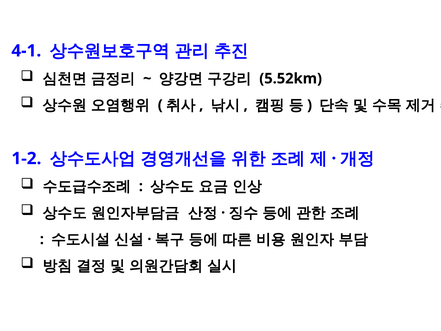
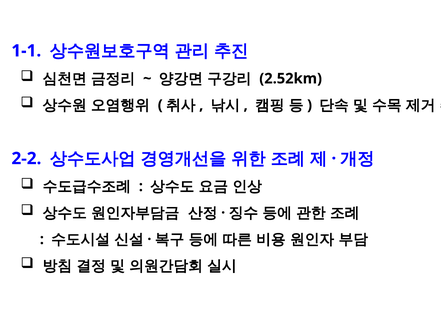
4-1: 4-1 -> 1-1 (26, 51)
5.52km: 5.52km -> 2.52km (291, 79)
1-2: 1-2 -> 2-2 (26, 158)
